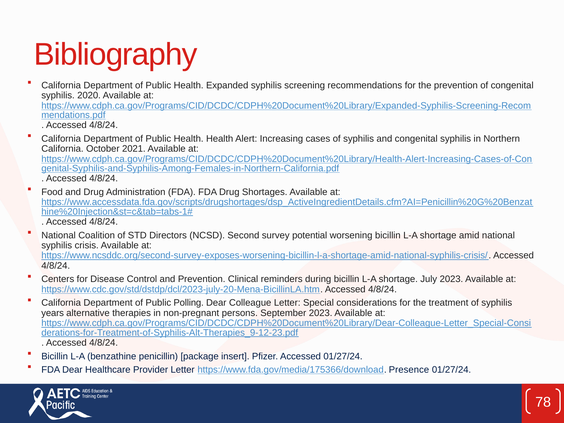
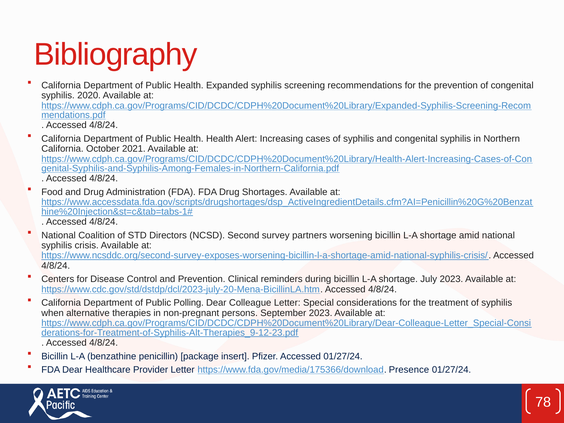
potential: potential -> partners (310, 235)
years: years -> when (53, 313)
